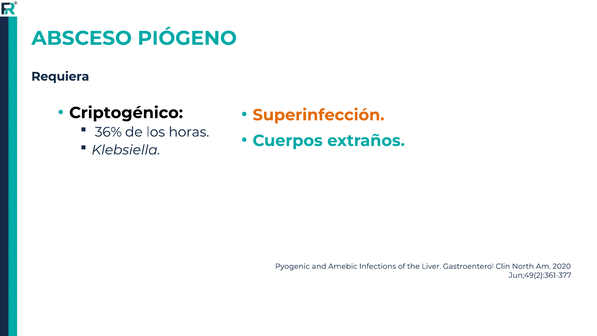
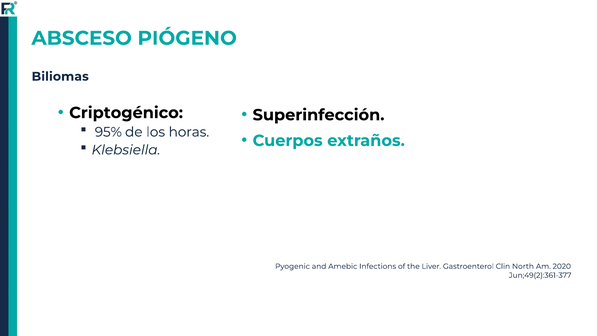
Requiera: Requiera -> Biliomas (60, 76)
Superinfección colour: orange -> black (319, 115)
36%: 36% -> 95% (108, 132)
